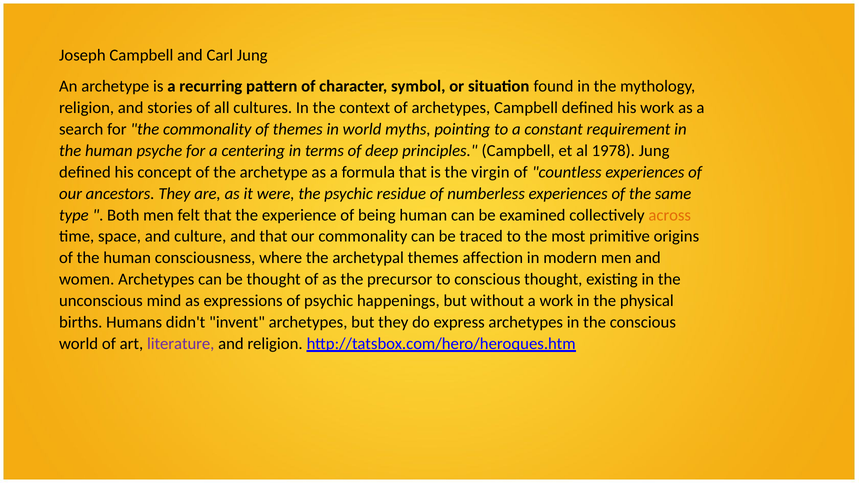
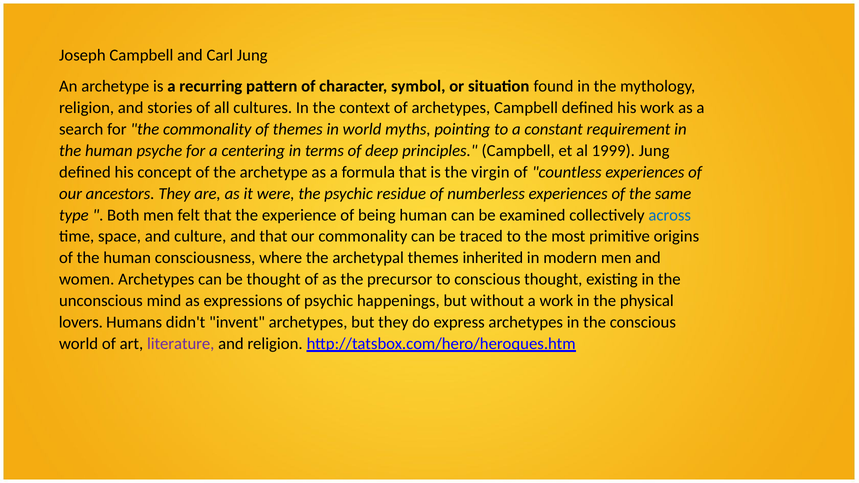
1978: 1978 -> 1999 (613, 151)
across colour: orange -> blue (670, 215)
affection: affection -> inherited (493, 258)
births: births -> lovers (81, 322)
